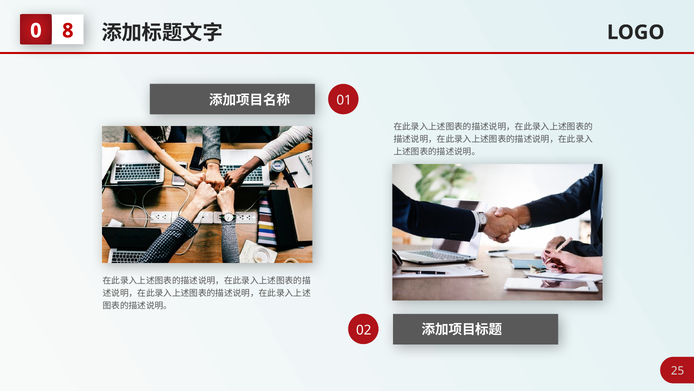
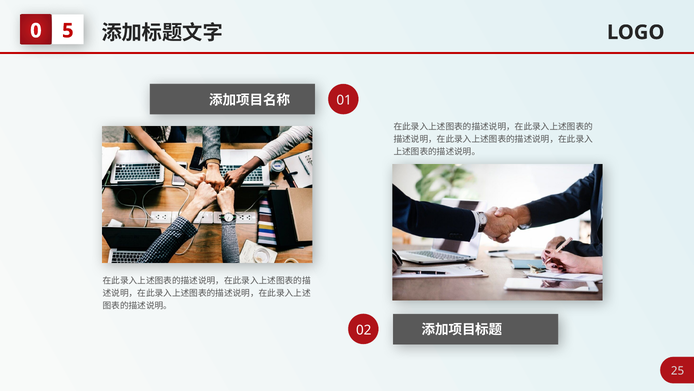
8: 8 -> 5 (68, 31)
